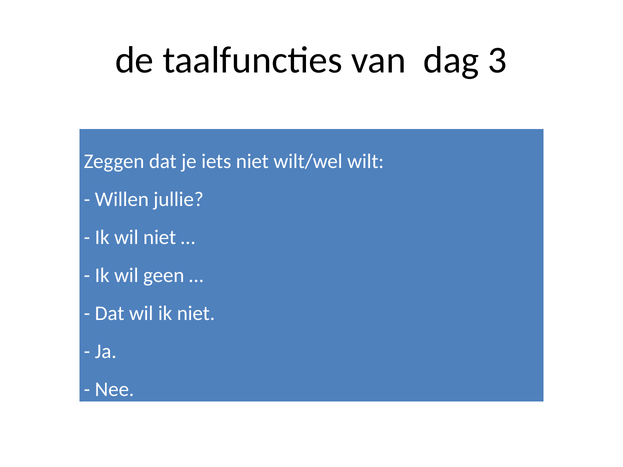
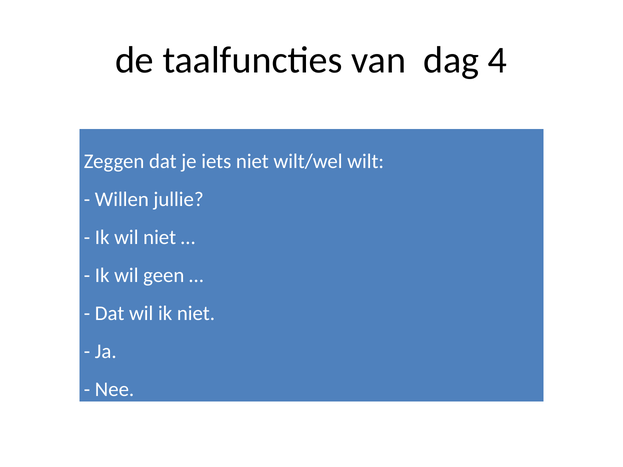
3: 3 -> 4 (498, 60)
